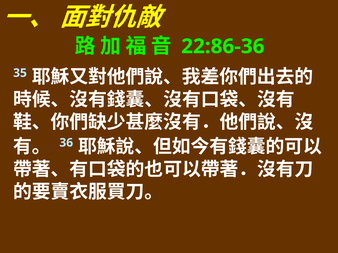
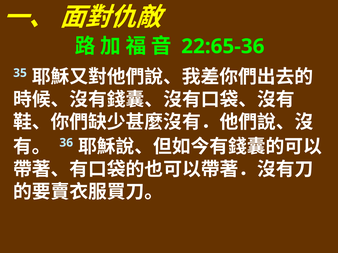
22:86-36: 22:86-36 -> 22:65-36 (223, 46)
